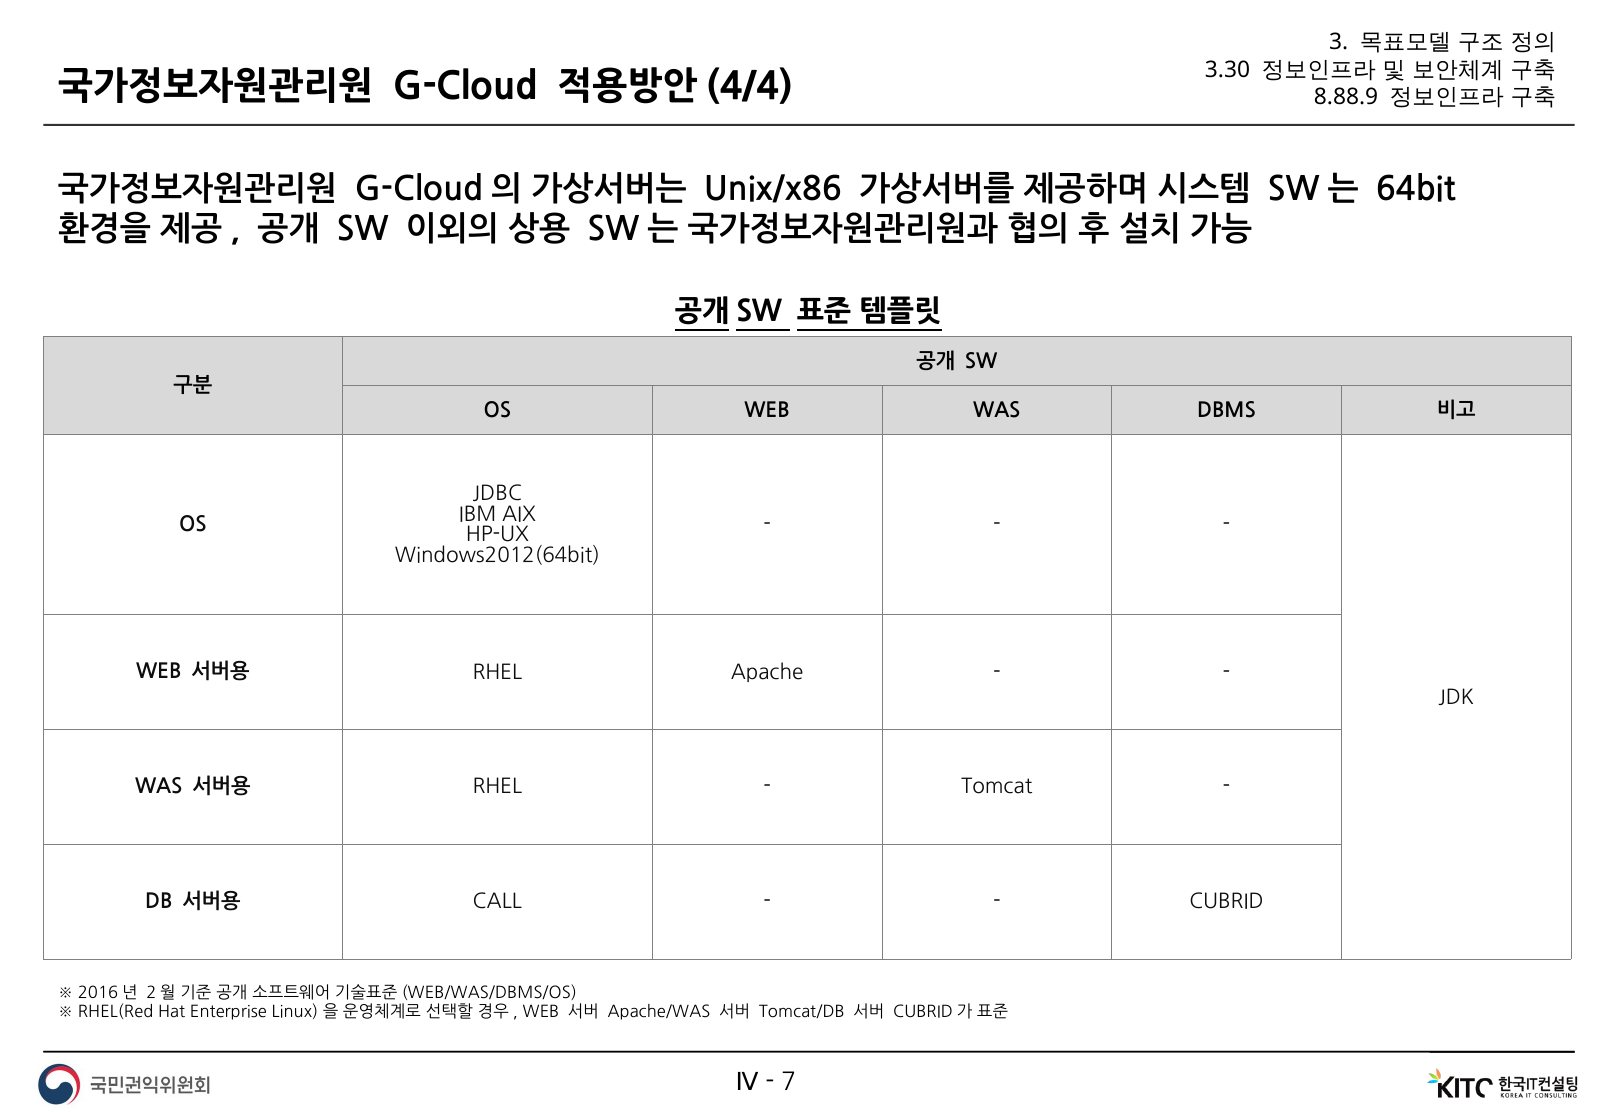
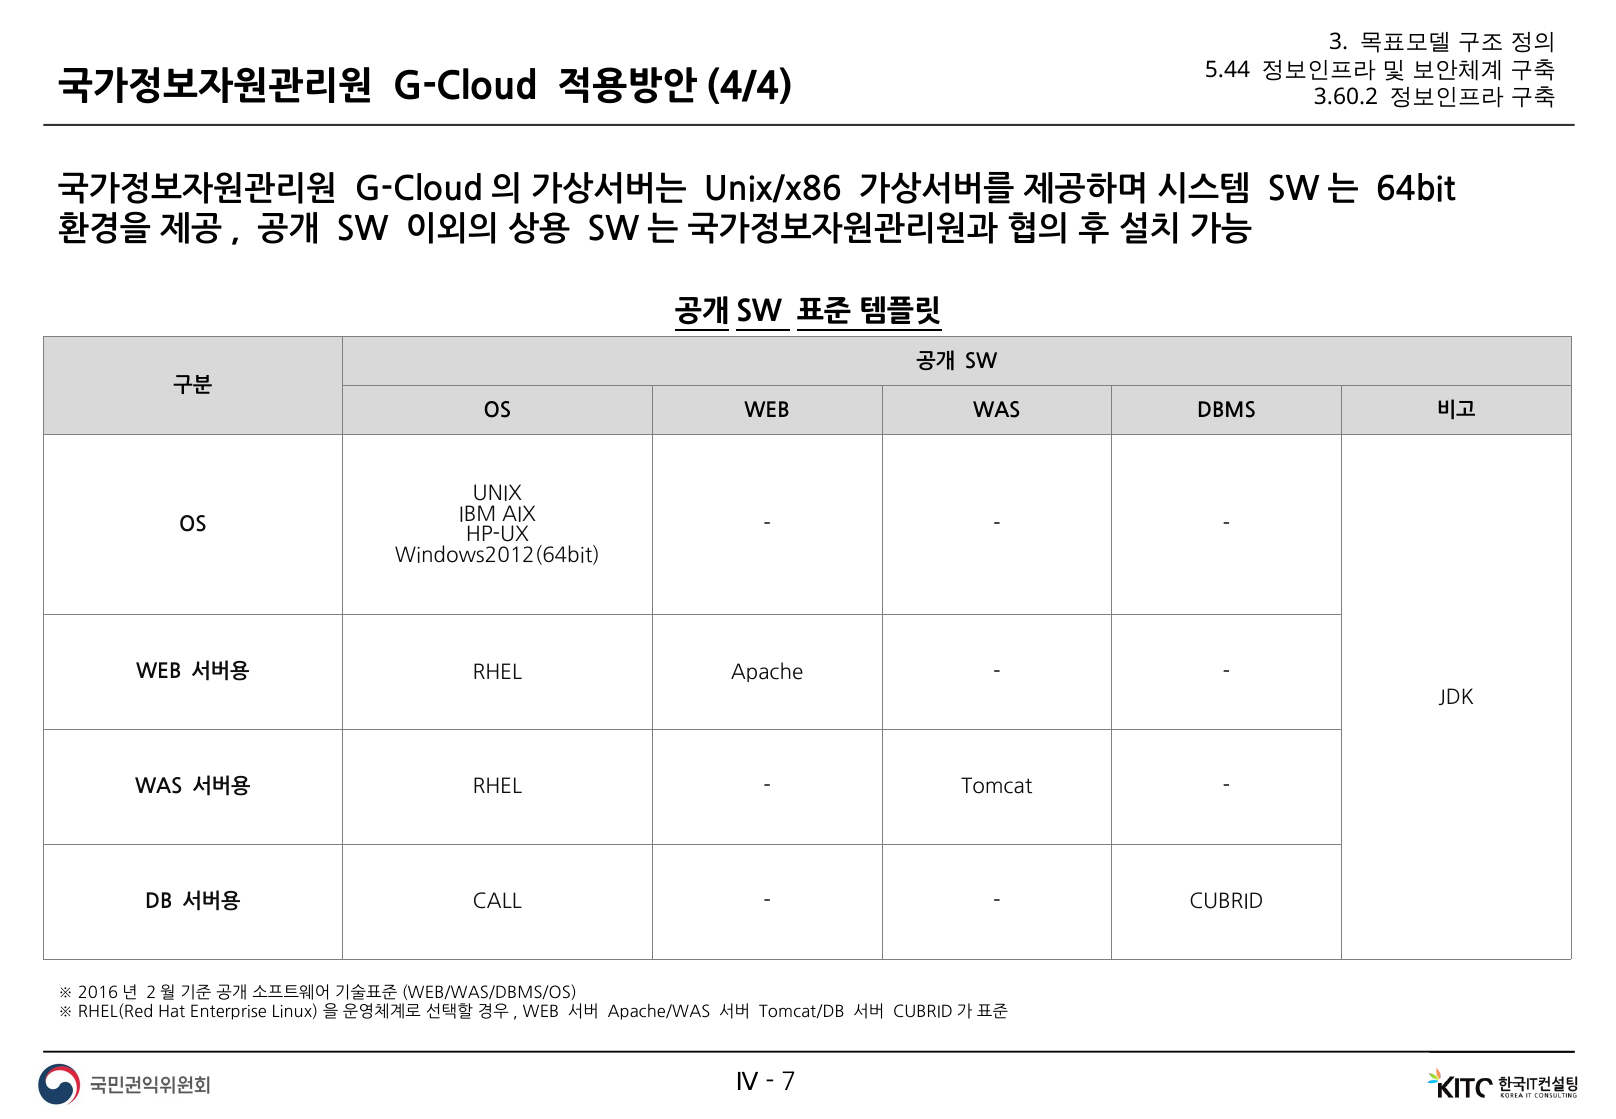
3.30: 3.30 -> 5.44 (1228, 70)
8.88.9: 8.88.9 -> 3.60.2 (1346, 97)
JDBC: JDBC -> UNIX (497, 494)
